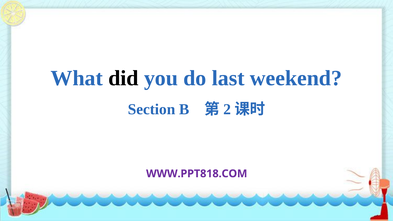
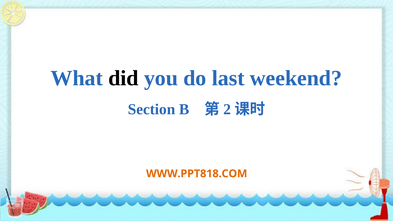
WWW.PPT818.COM colour: purple -> orange (197, 174)
